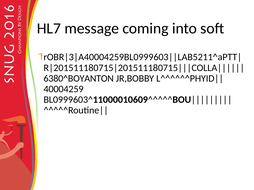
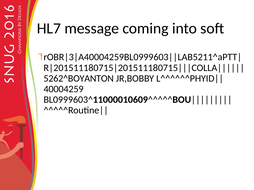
6380^BOYANTON: 6380^BOYANTON -> 5262^BOYANTON (79, 79)
